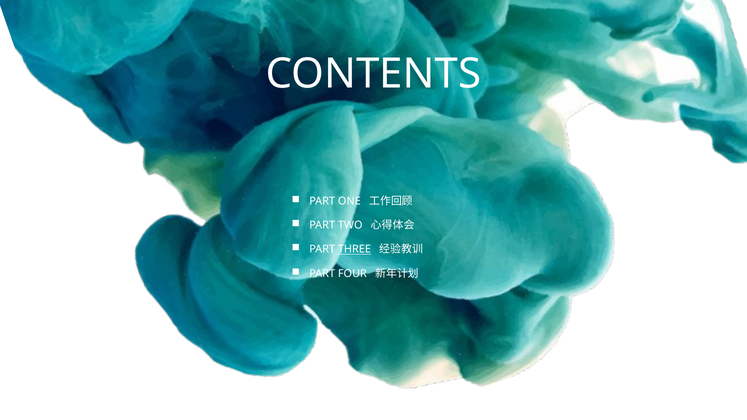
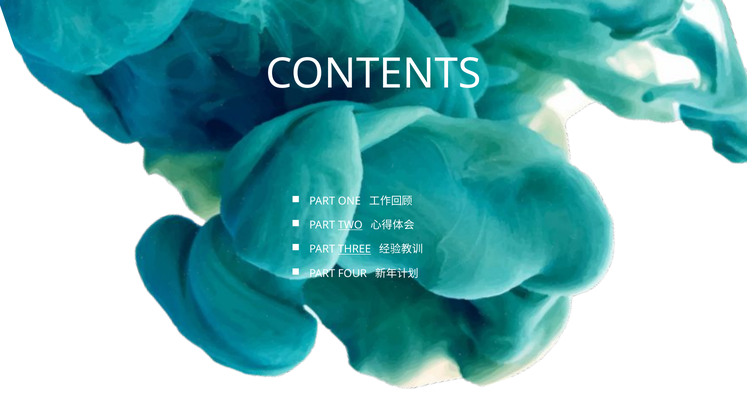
TWO underline: none -> present (350, 225)
